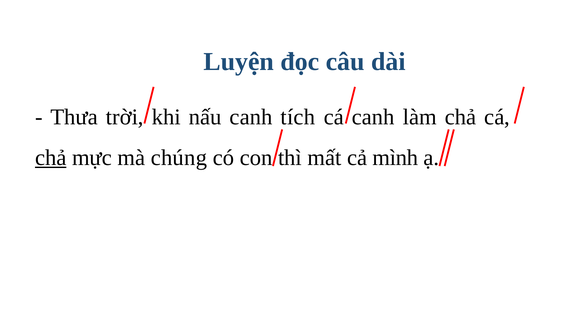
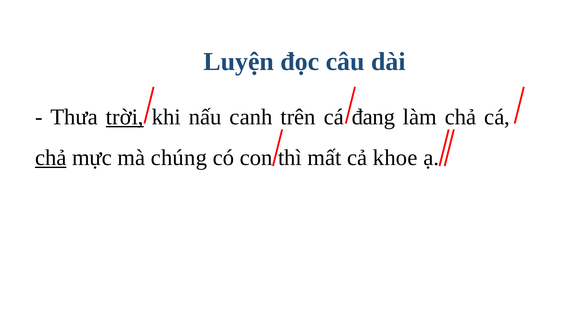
trời underline: none -> present (125, 117)
tích: tích -> trên (298, 117)
cá canh: canh -> đang (373, 117)
mình: mình -> khoe (395, 158)
